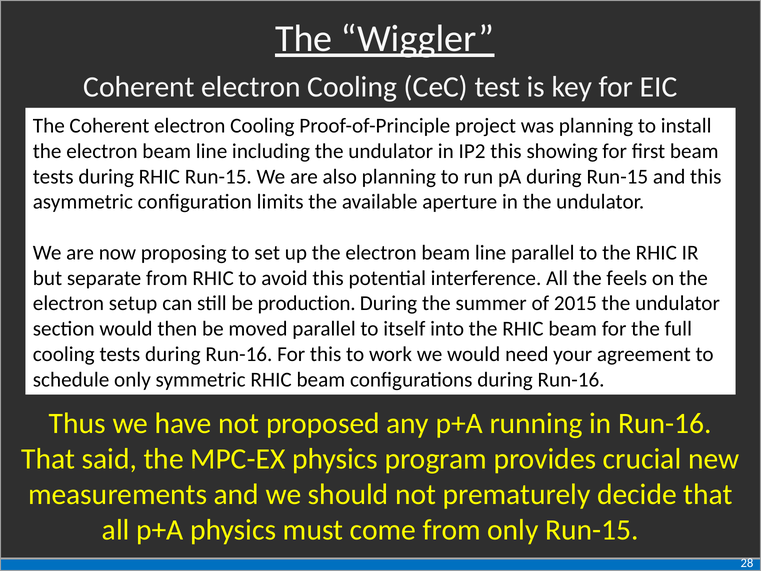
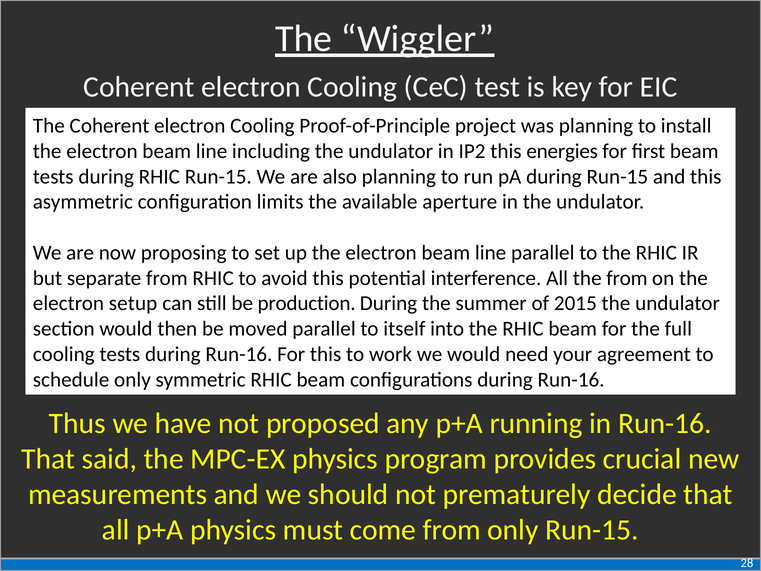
showing: showing -> energies (562, 151)
the feels: feels -> from (627, 278)
